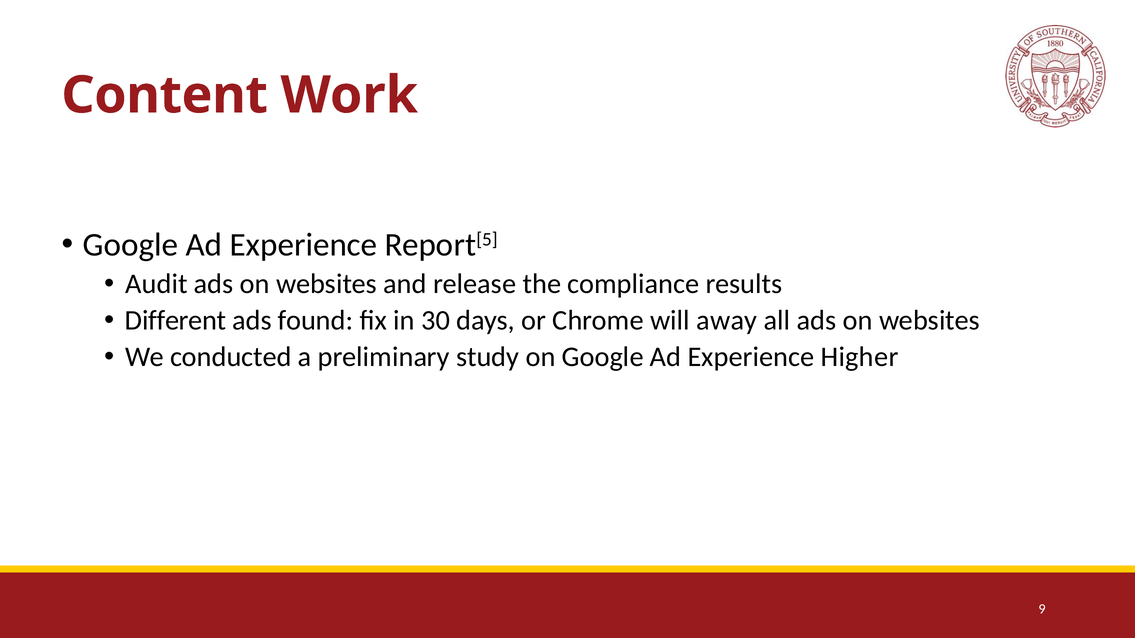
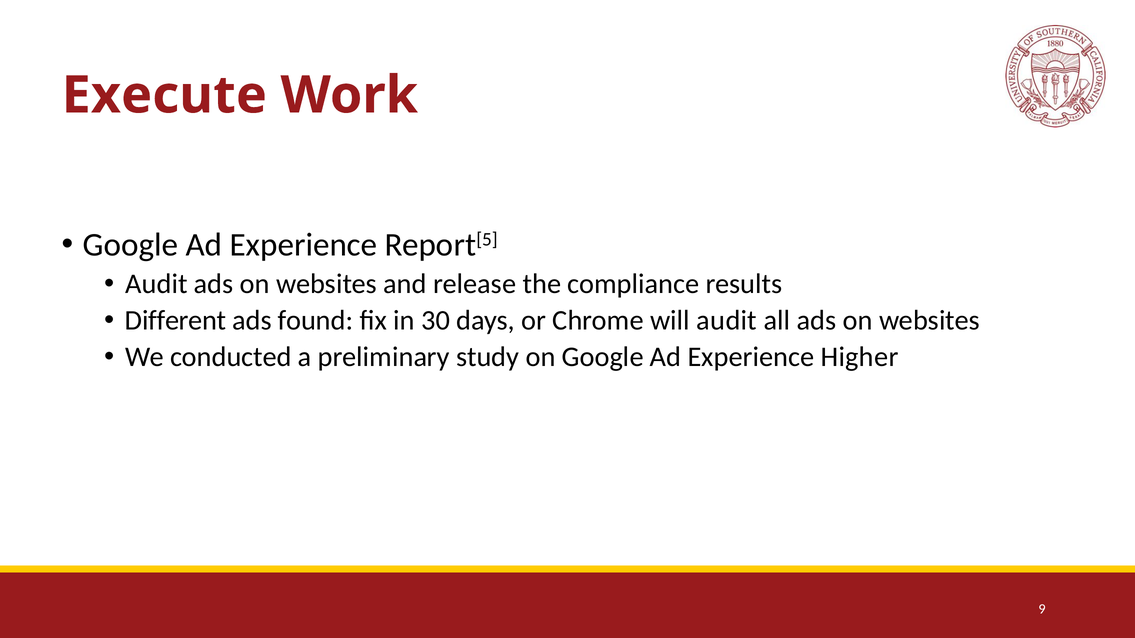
Content: Content -> Execute (164, 95)
will away: away -> audit (727, 321)
